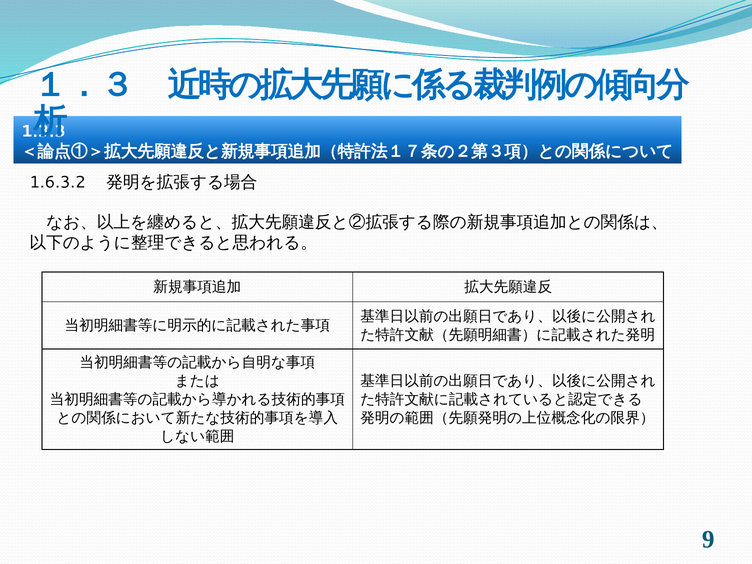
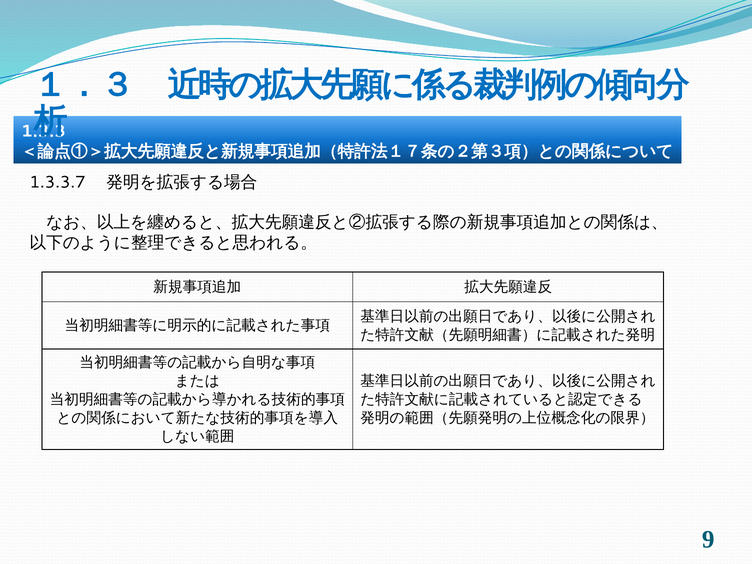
1.6.3.2: 1.6.3.2 -> 1.3.3.7 (58, 182)
